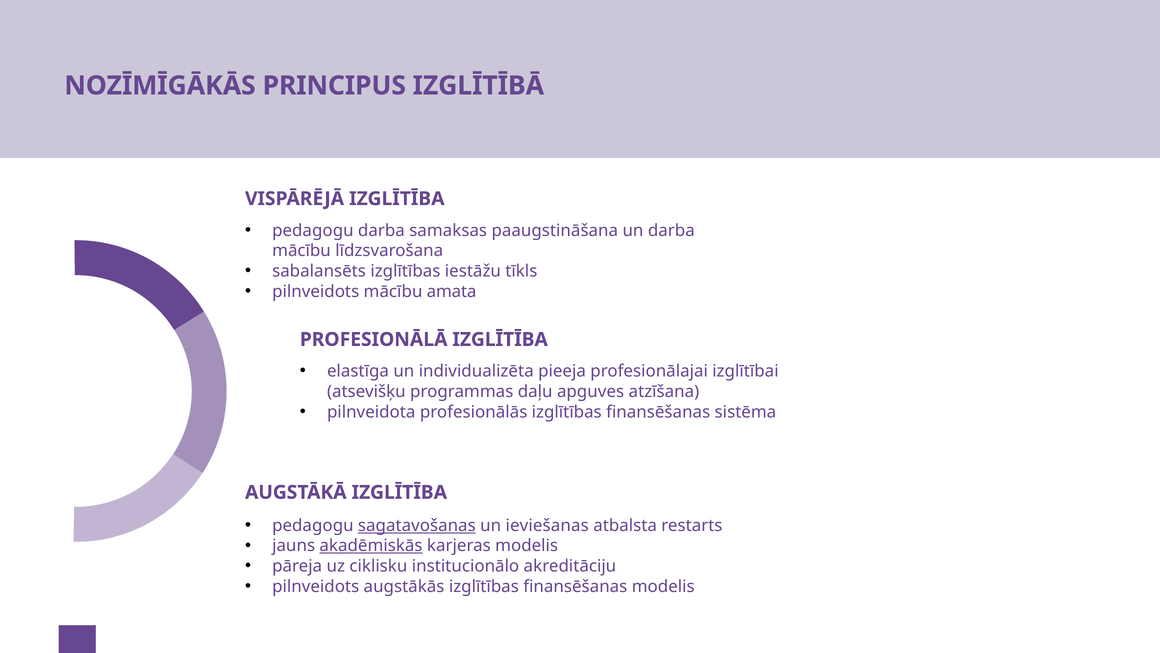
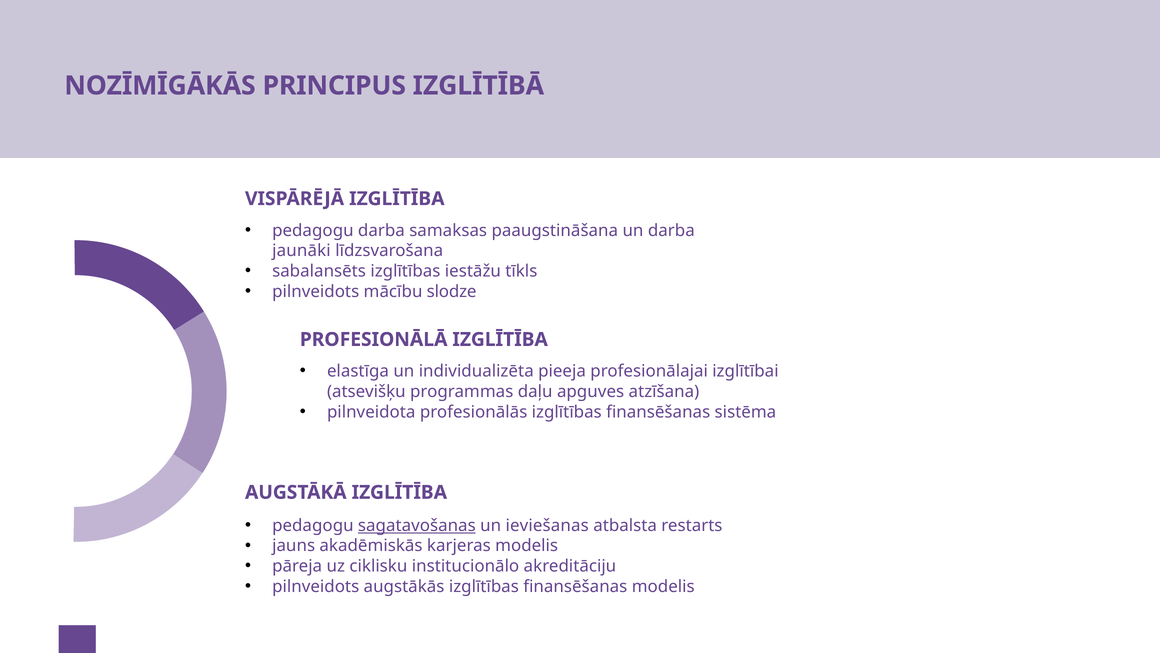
mācību: mācību -> jaunāki (301, 251)
amata: amata -> slodze (452, 291)
akadēmiskās underline: present -> none (371, 545)
